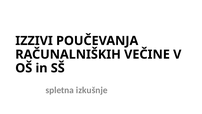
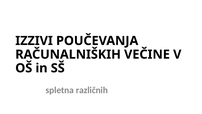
izkušnje: izkušnje -> različnih (92, 90)
